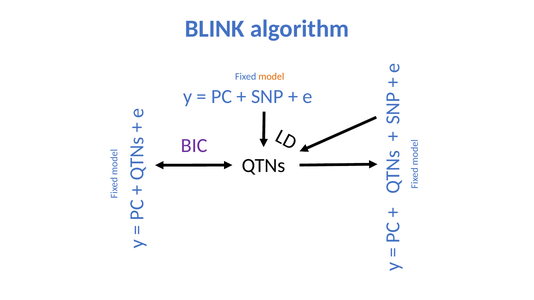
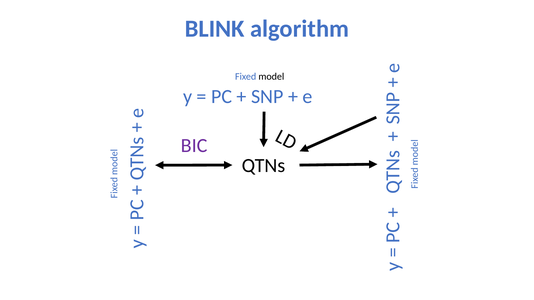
model colour: orange -> black (271, 77)
